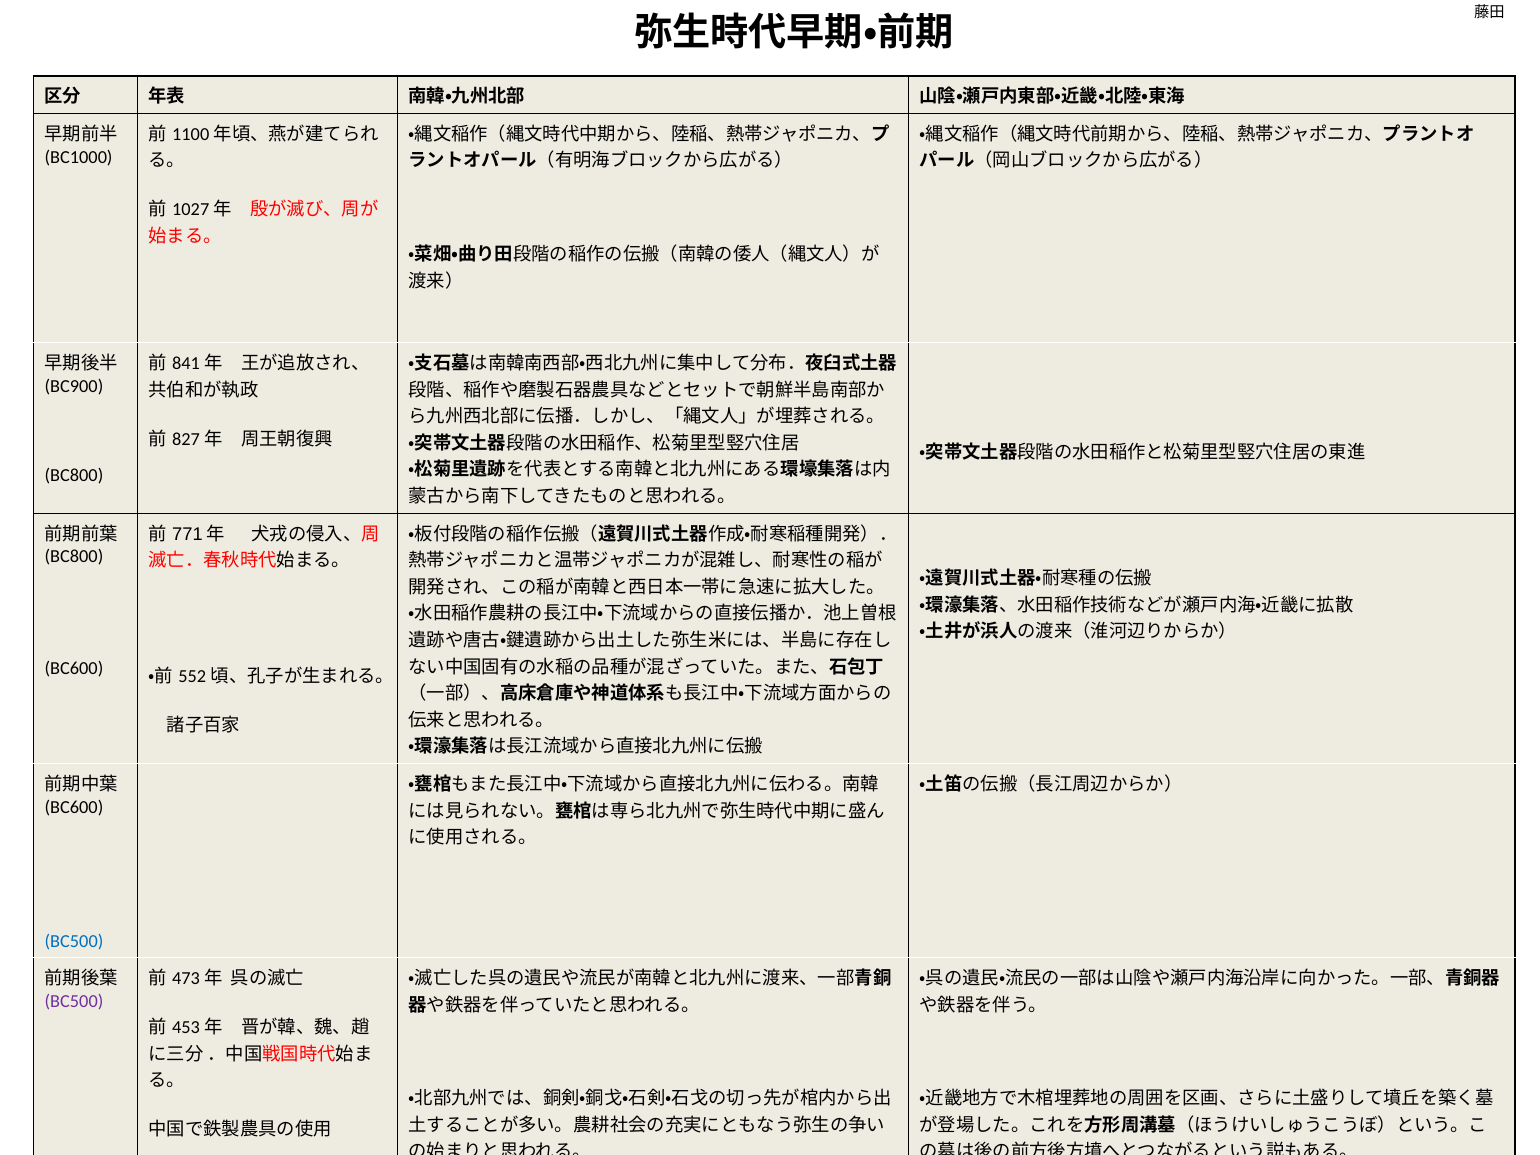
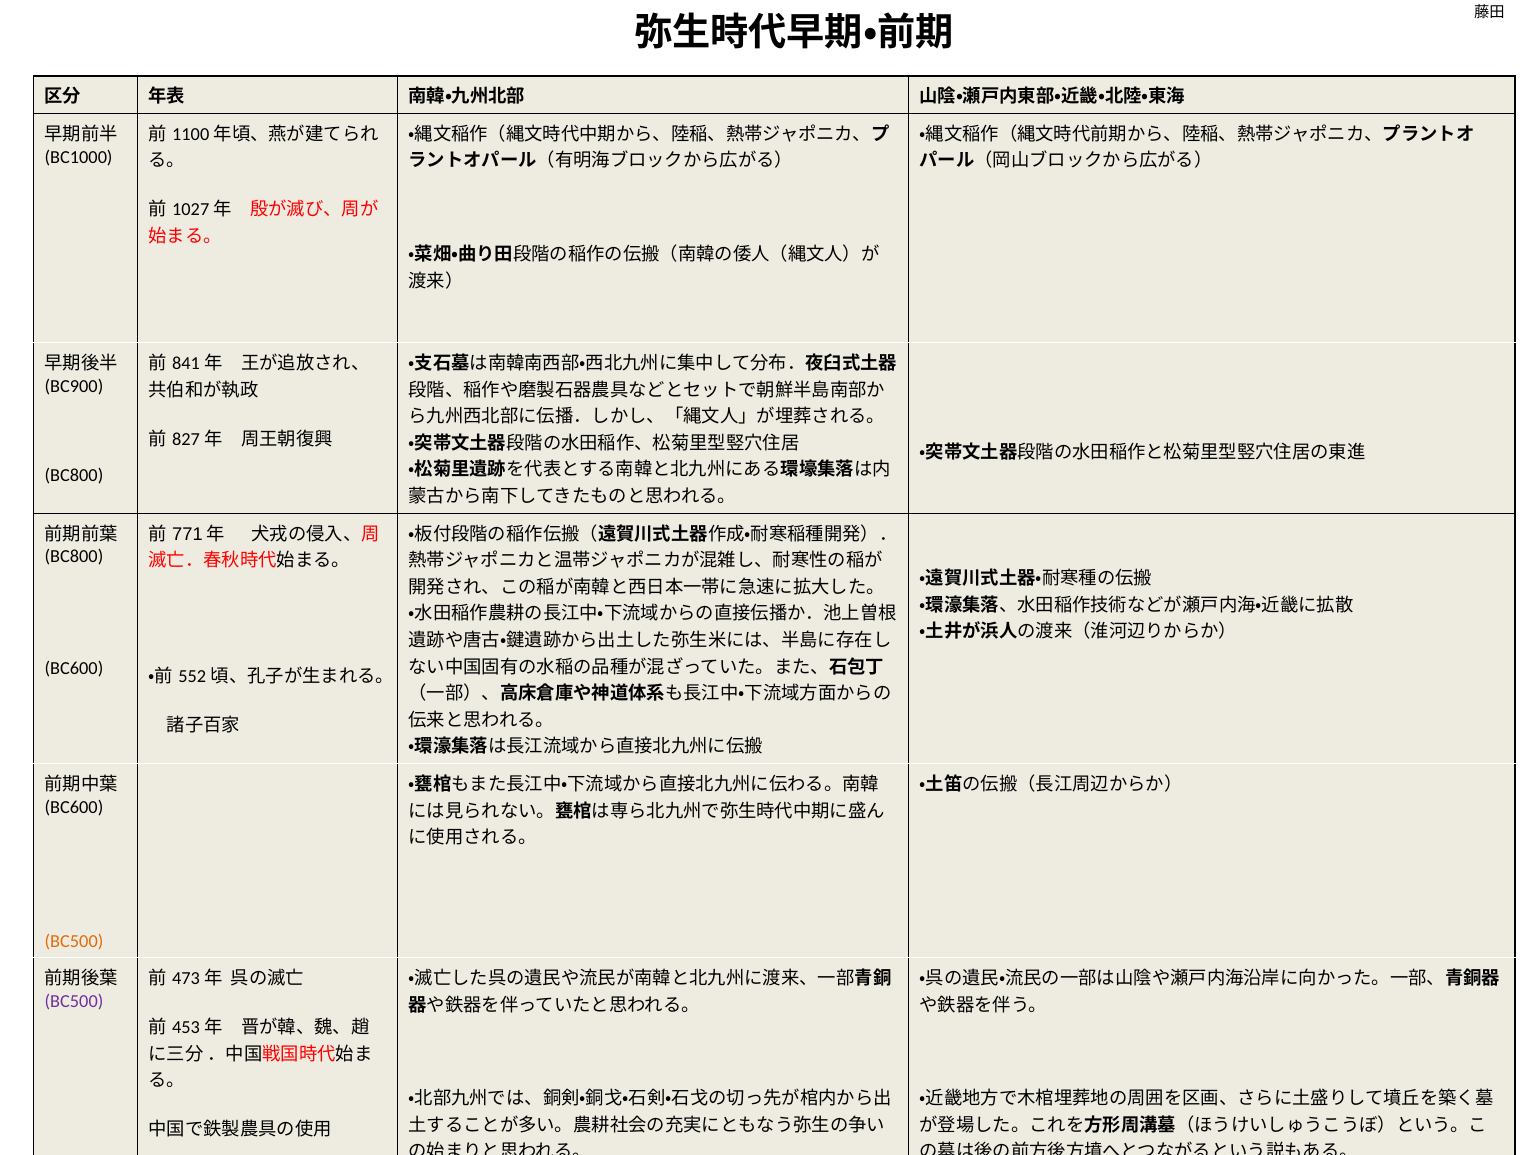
BC500 colour: blue -> orange (74, 941)
